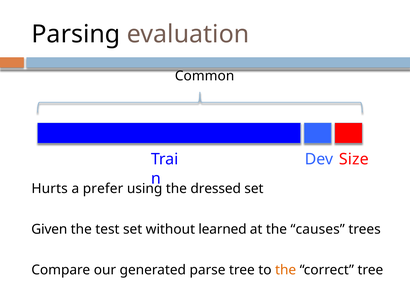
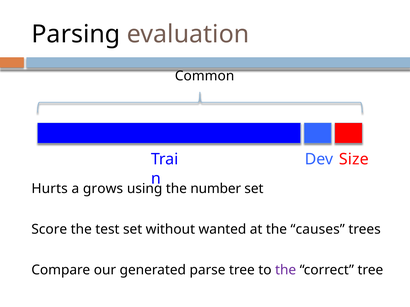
prefer: prefer -> grows (103, 189)
dressed: dressed -> number (216, 189)
Given: Given -> Score (49, 230)
learned: learned -> wanted (222, 230)
the colour: orange -> purple (286, 270)
